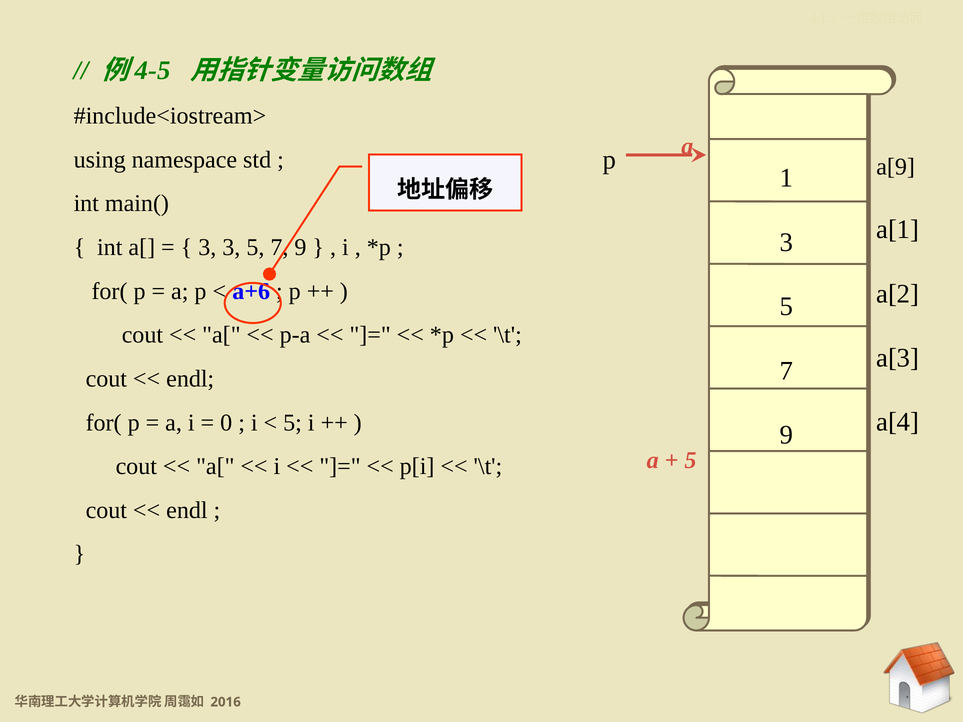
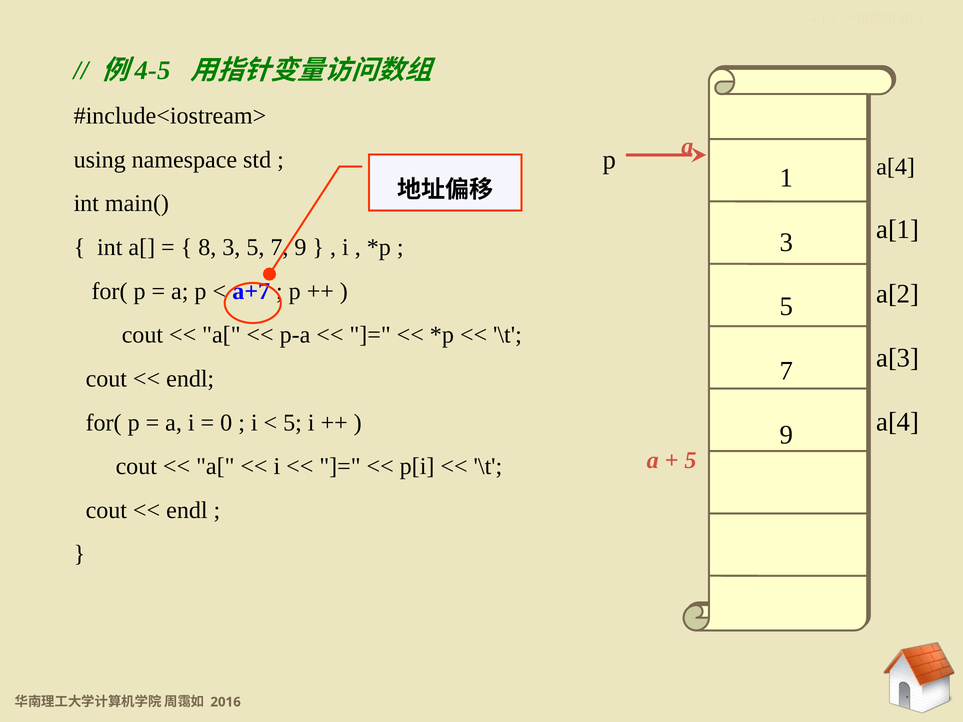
a[9: a[9 -> a[4 (896, 167)
3: 3 -> 8 (207, 247)
a+6: a+6 -> a+7 (251, 291)
